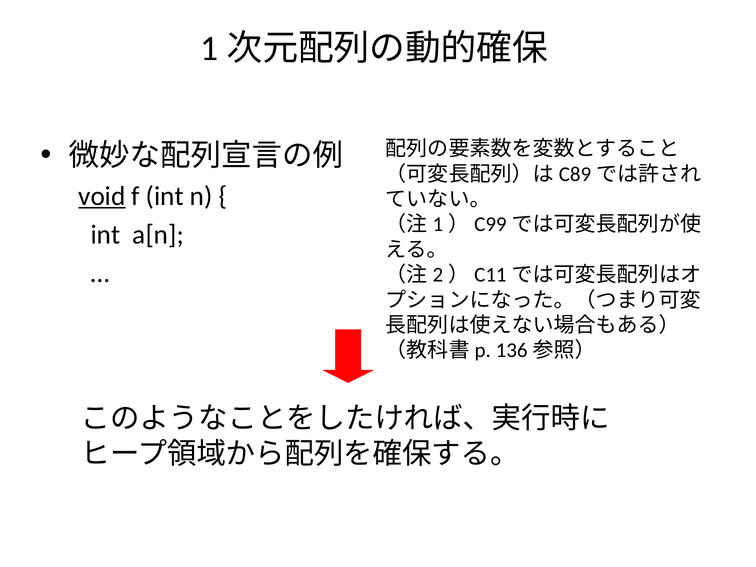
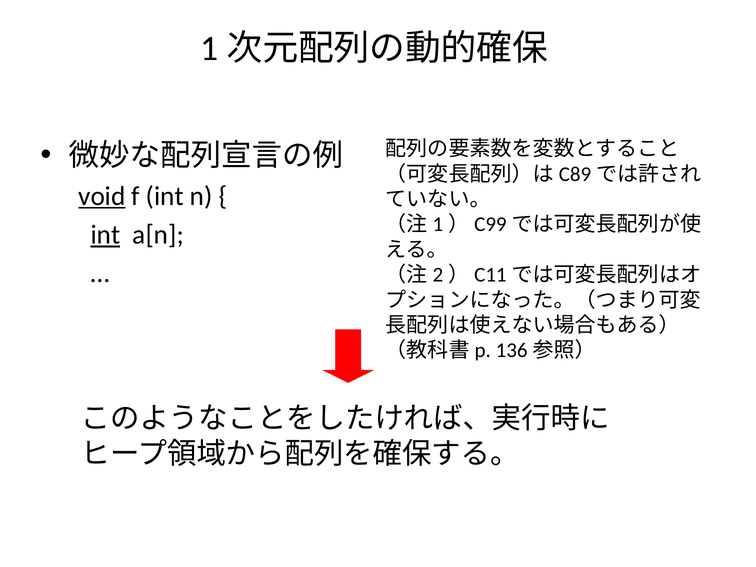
int underline: none -> present (105, 235)
